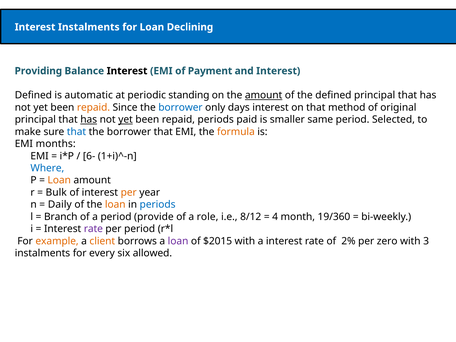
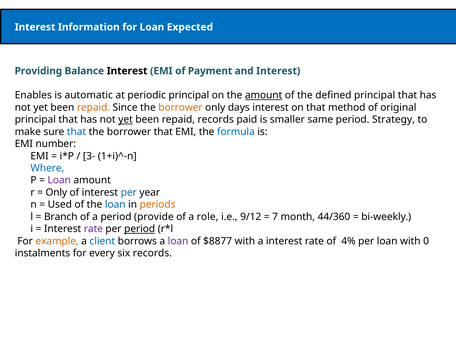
Interest Instalments: Instalments -> Information (89, 27)
Declining: Declining -> Expected (190, 27)
Defined: Defined -> Enables (33, 95)
periodic standing: standing -> principal (189, 95)
borrower colour: blue -> orange (180, 107)
has underline: present -> none (89, 120)
repaid periods: periods -> records (216, 120)
Selected: Selected -> Strategy (393, 120)
formula colour: orange -> blue (236, 132)
months: months -> number (56, 144)
6-: 6- -> 3- (89, 156)
Loan colour: orange -> purple (59, 180)
Bulk: Bulk -> Only (56, 192)
per colour: orange -> blue (129, 192)
Daily: Daily -> Used (60, 205)
loan colour: orange -> blue (115, 205)
periods colour: blue -> orange (158, 205)
8/12: 8/12 -> 9/12 (251, 217)
4: 4 -> 7 (275, 217)
19/360: 19/360 -> 44/360 (334, 217)
period underline: none -> present (140, 229)
client colour: orange -> blue (102, 241)
$2015: $2015 -> $8877 (218, 241)
2%: 2% -> 4% (348, 241)
per zero: zero -> loan (387, 241)
3: 3 -> 0 (426, 241)
six allowed: allowed -> records (152, 253)
